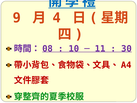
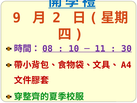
4: 4 -> 2 (57, 18)
